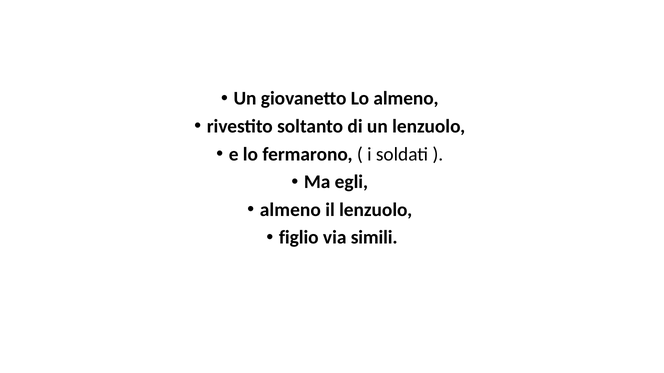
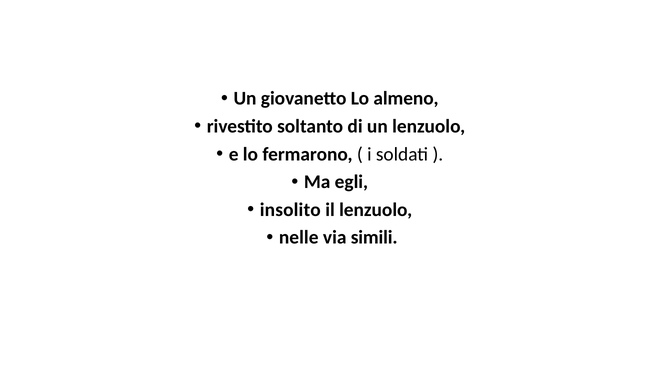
almeno: almeno -> insolito (290, 210)
figlio: figlio -> nelle (299, 238)
